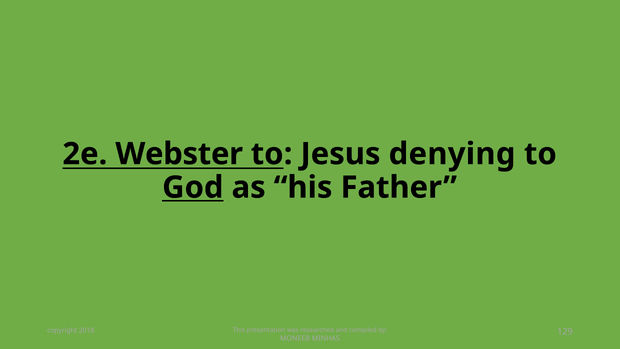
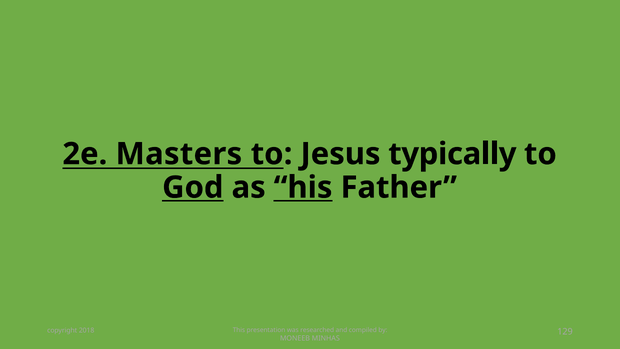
Webster: Webster -> Masters (179, 154)
denying: denying -> typically (452, 154)
his underline: none -> present (303, 187)
